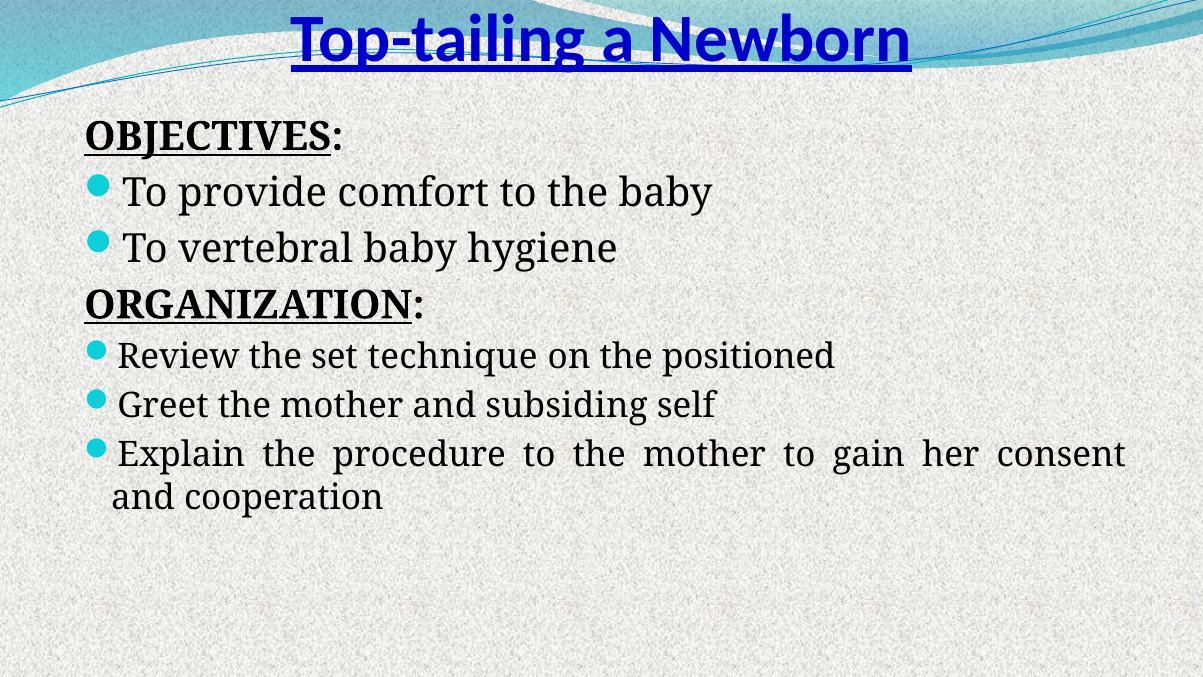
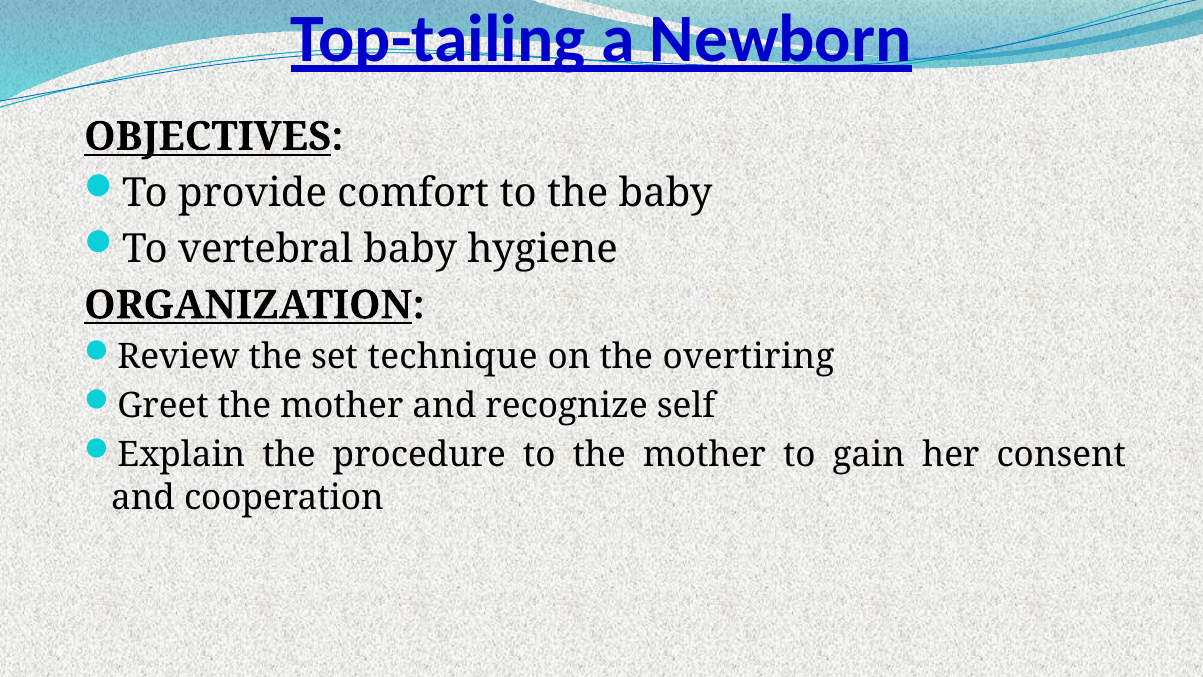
positioned: positioned -> overtiring (749, 357)
subsiding: subsiding -> recognize (567, 406)
